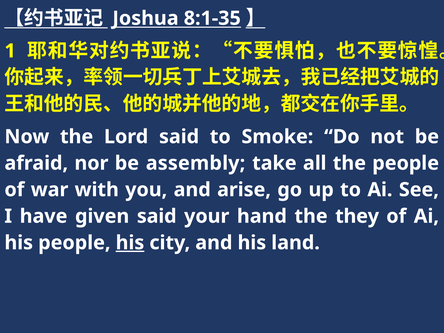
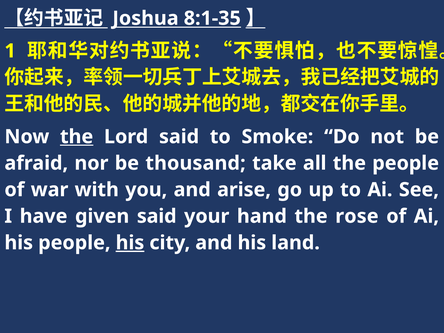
the underline: none -> present (77, 137)
assembly: assembly -> thousand (196, 163)
they: they -> rose (357, 216)
